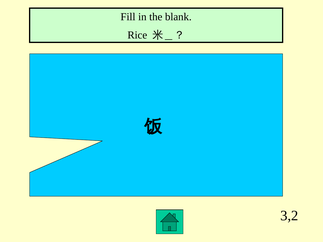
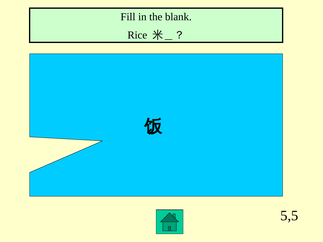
3,2: 3,2 -> 5,5 (289, 216)
